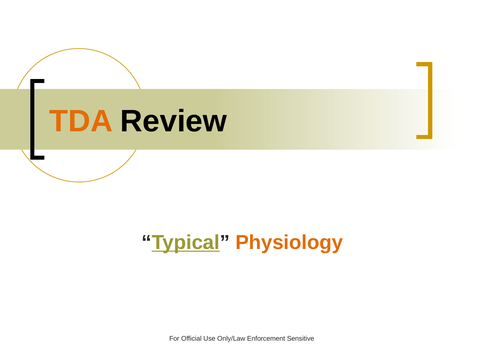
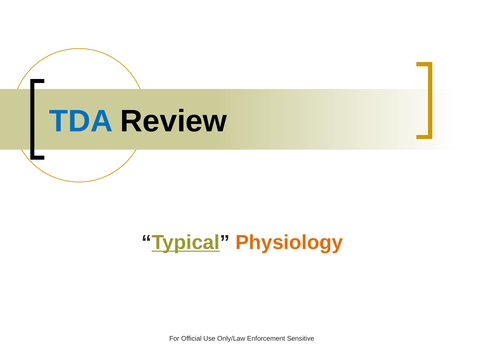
TDA colour: orange -> blue (81, 121)
